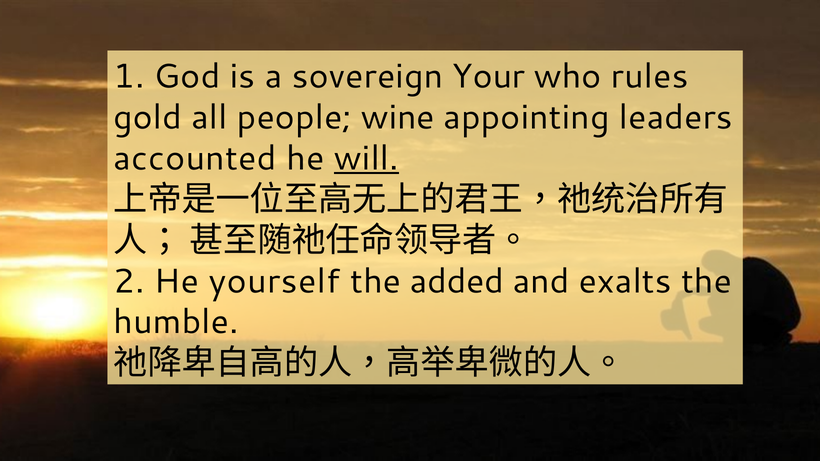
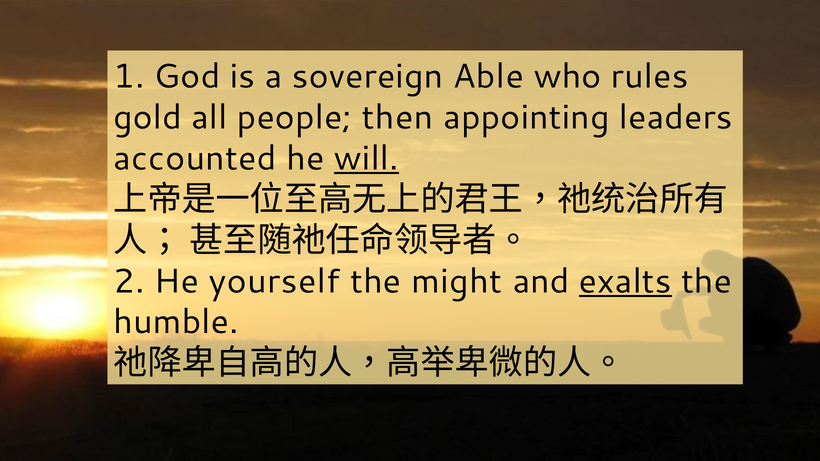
Your: Your -> Able (488, 76)
wine: wine -> then (397, 117)
added: added -> might (457, 281)
exalts underline: none -> present (625, 281)
